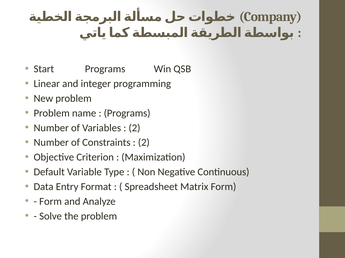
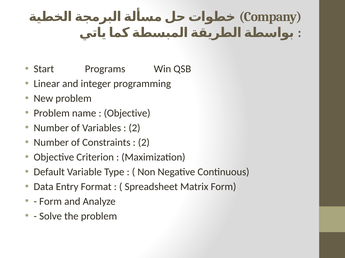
Programs: Programs -> Objective (127, 113)
